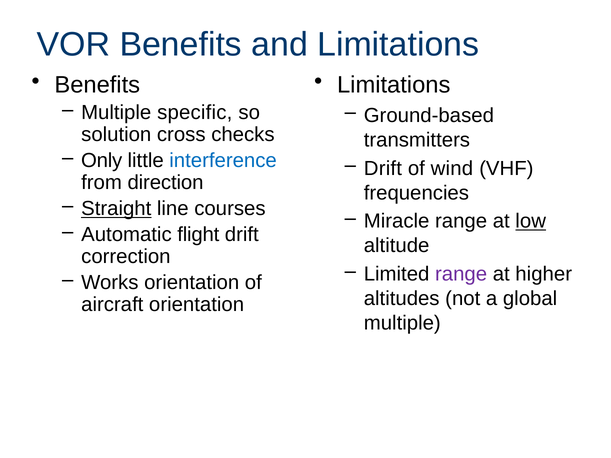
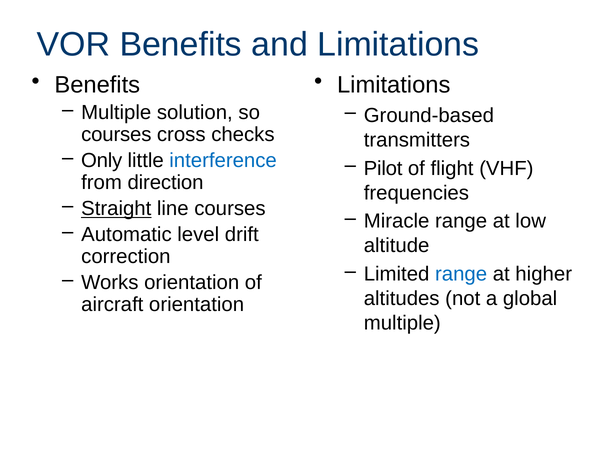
specific: specific -> solution (195, 113)
solution: solution -> courses (116, 135)
Drift: Drift -> Pilot (383, 168)
wind: wind -> flight (452, 168)
low underline: present -> none (531, 221)
flight: flight -> level (198, 235)
range colour: purple -> blue (461, 274)
